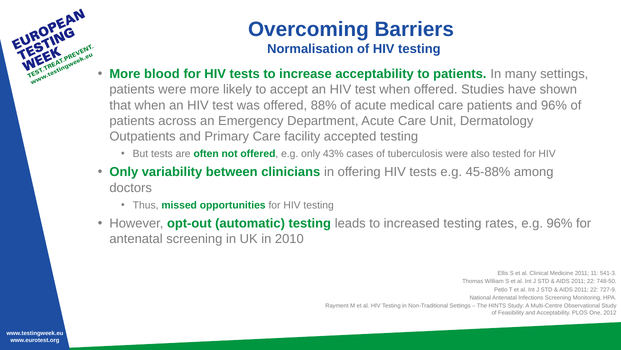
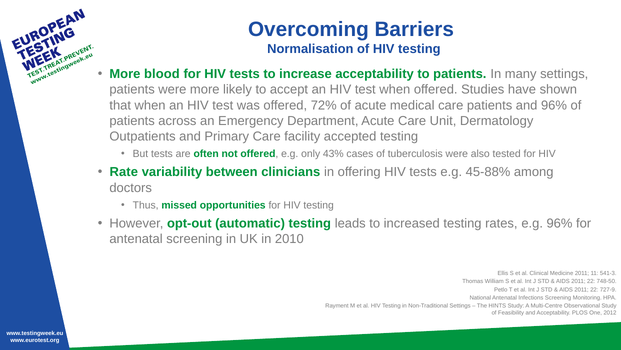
88%: 88% -> 72% (324, 105)
Only: Only -> Rate (124, 172)
